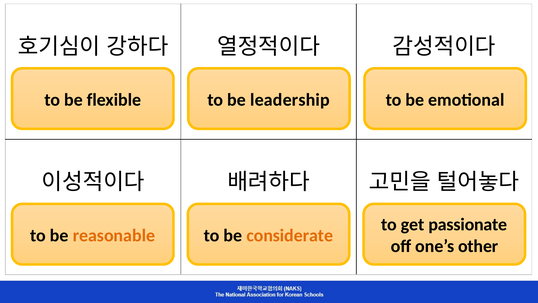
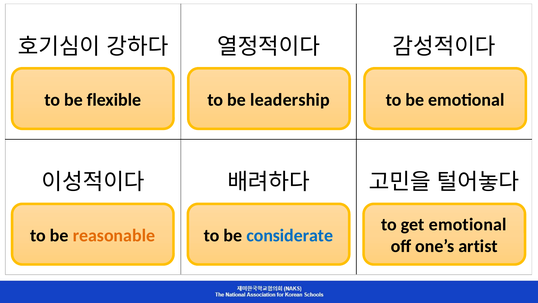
get passionate: passionate -> emotional (468, 224)
considerate colour: orange -> blue (290, 235)
other: other -> artist (478, 246)
